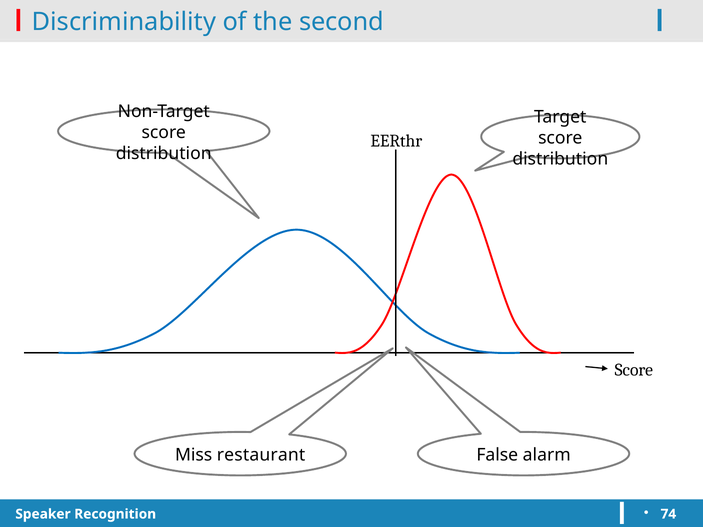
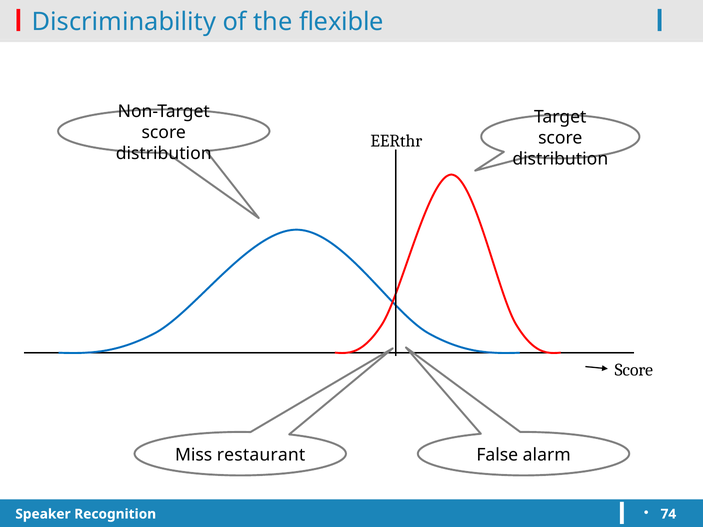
second: second -> flexible (341, 22)
